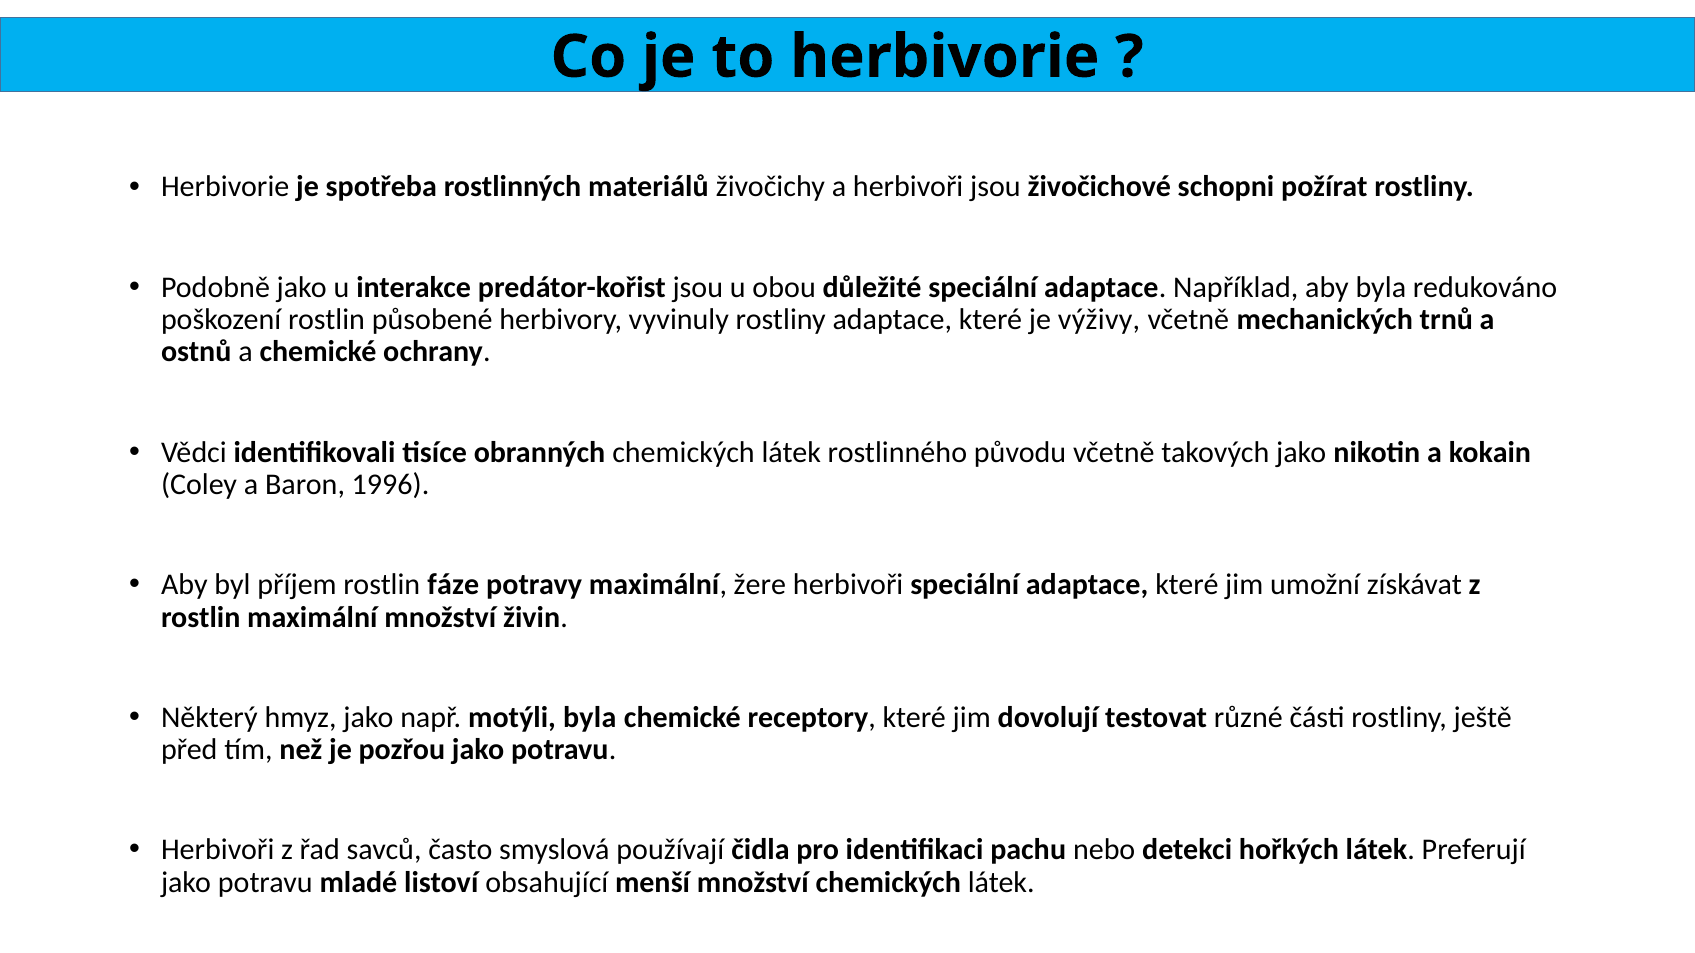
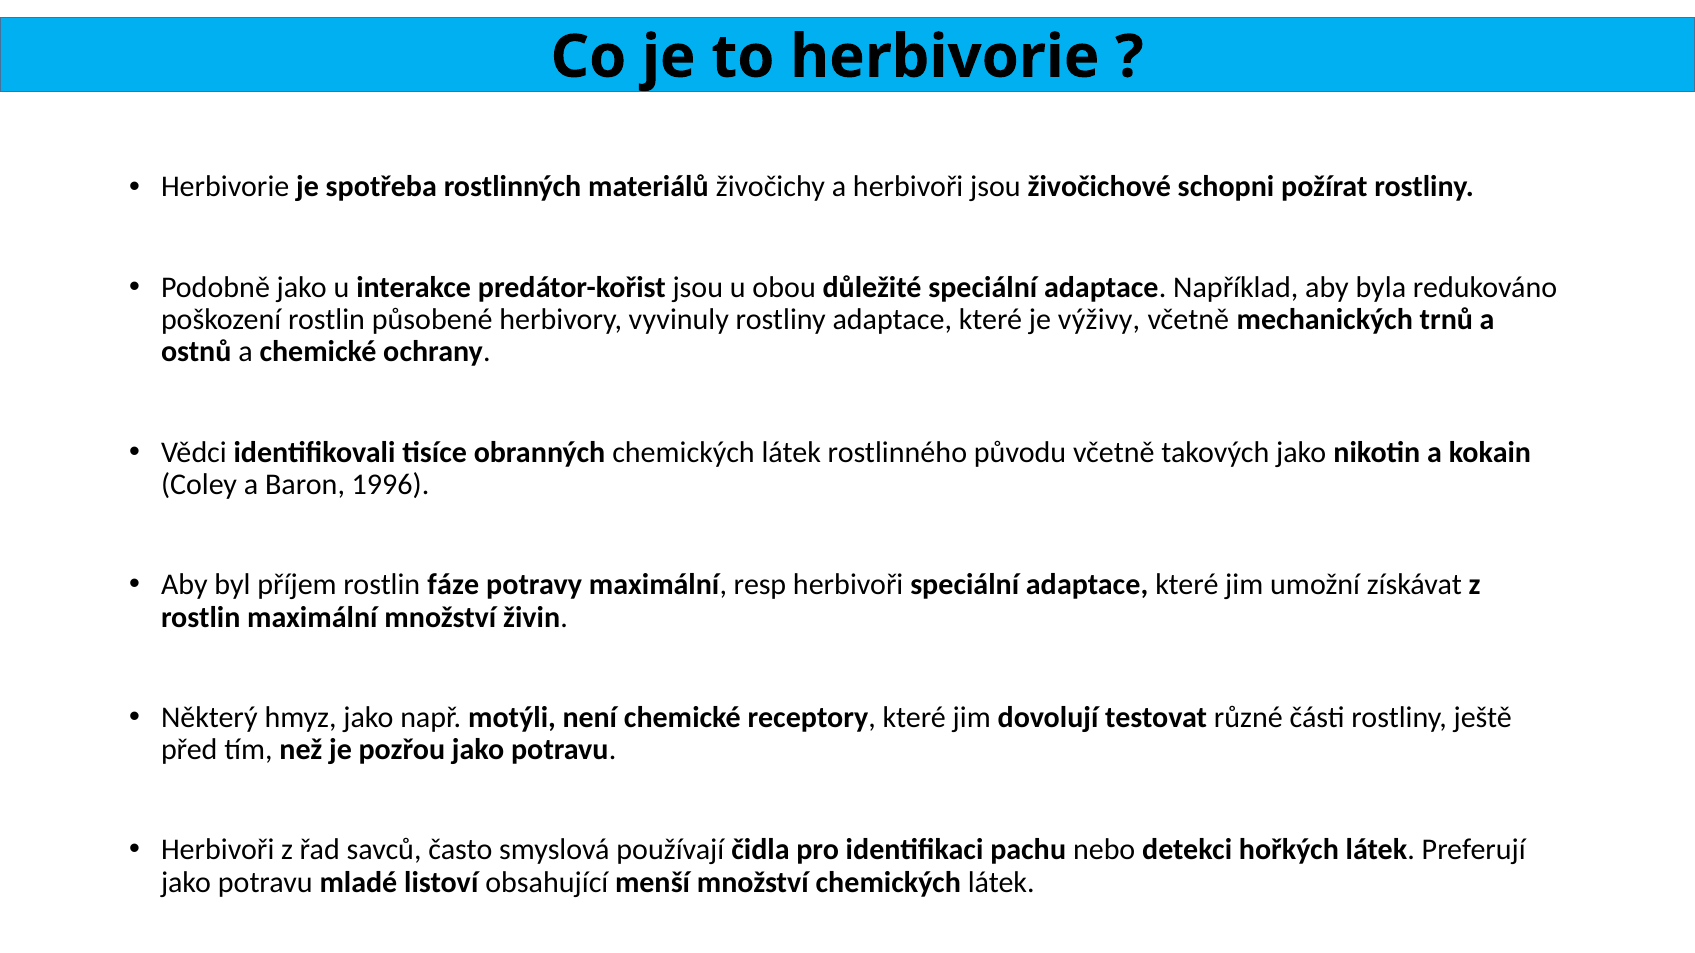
žere: žere -> resp (760, 585)
motýli byla: byla -> není (590, 718)
